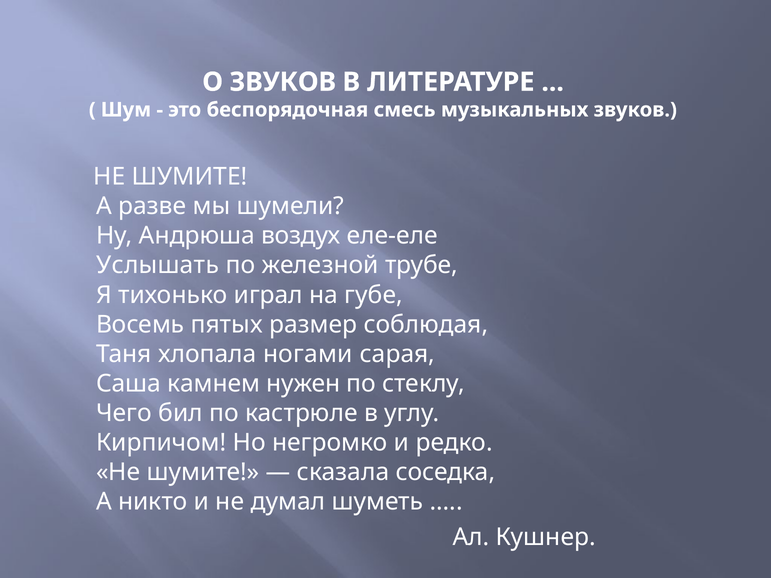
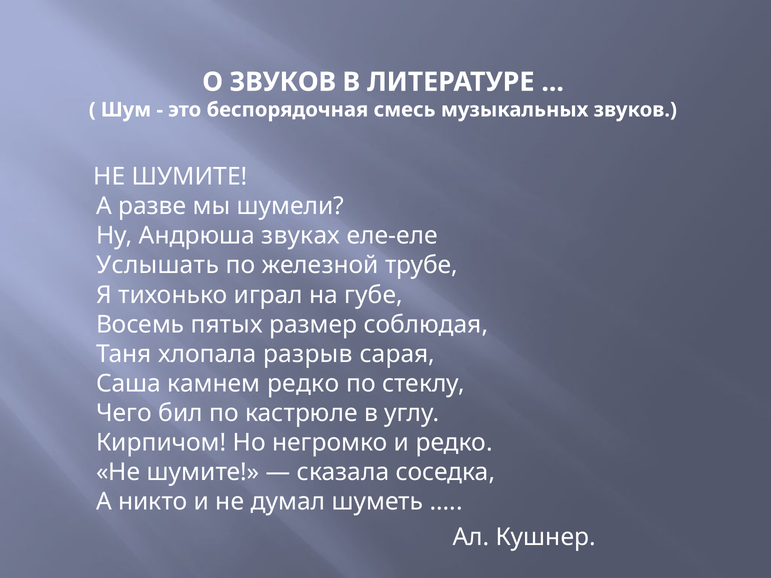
воздух: воздух -> звуках (301, 236)
ногами: ногами -> разрыв (308, 354)
камнем нужен: нужен -> редко (303, 384)
